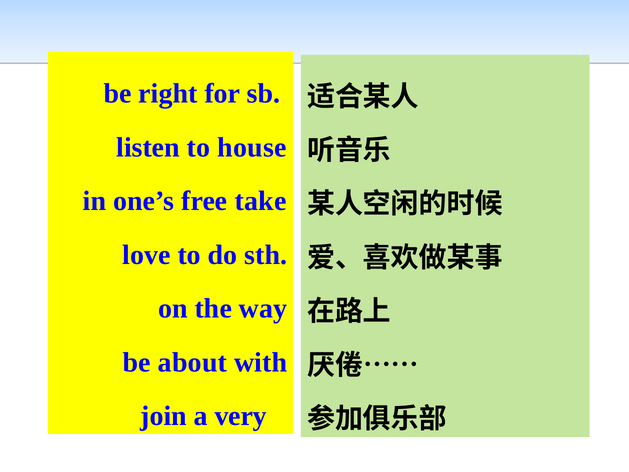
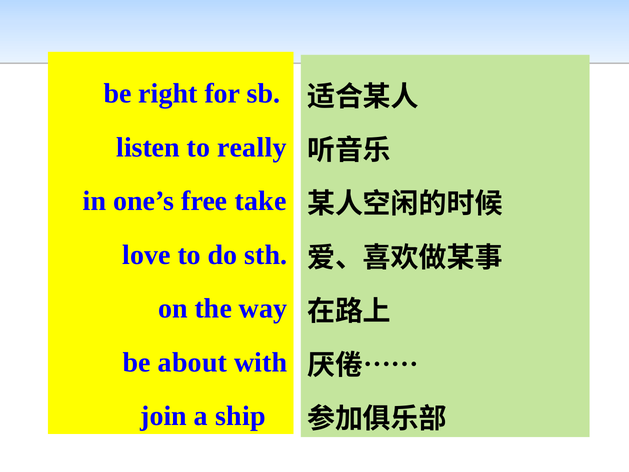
house: house -> really (252, 147)
very: very -> ship (240, 416)
